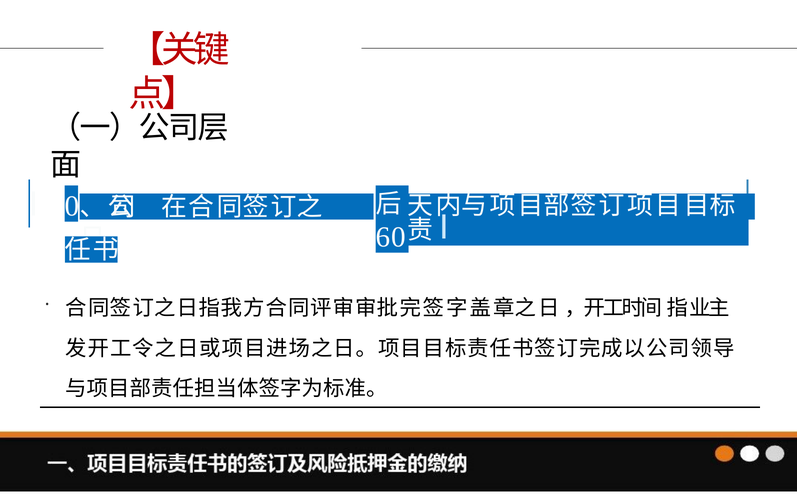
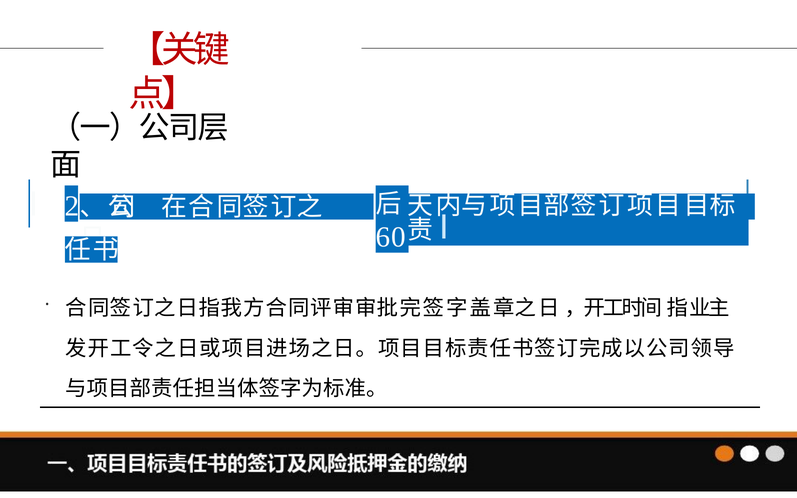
0: 0 -> 2 (72, 206)
